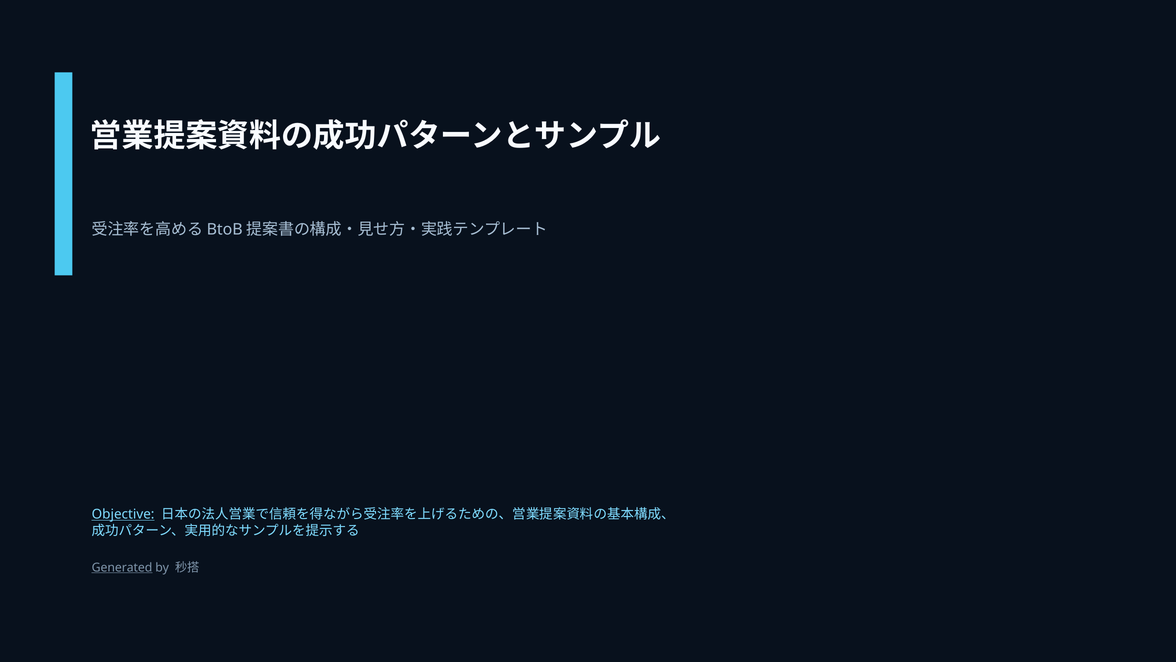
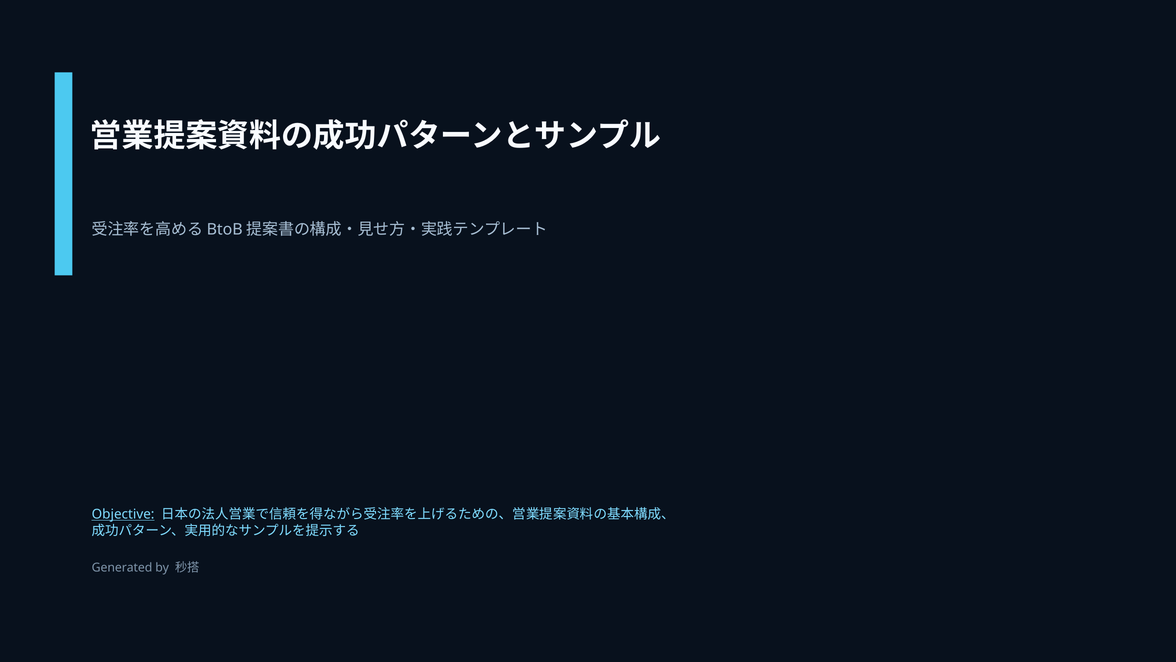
Generated underline: present -> none (122, 567)
